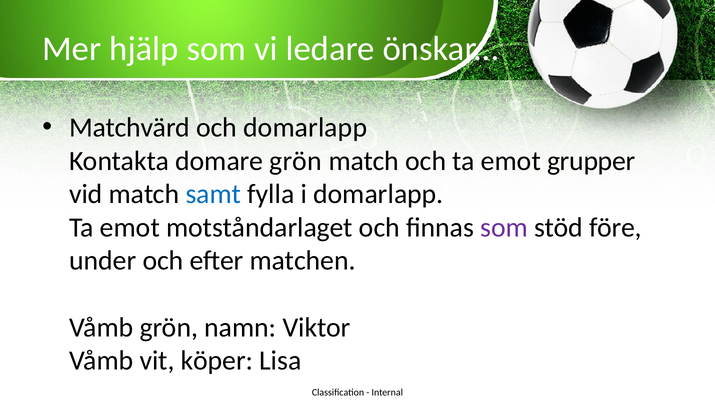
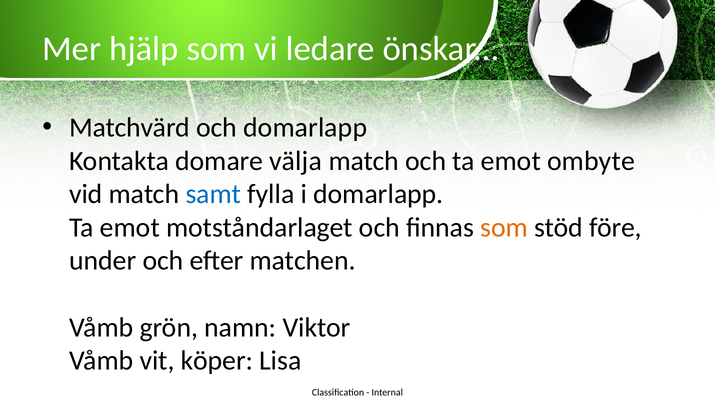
domare grön: grön -> välja (296, 161)
grupper: grupper -> ombyte (591, 161)
som colour: purple -> orange (504, 228)
